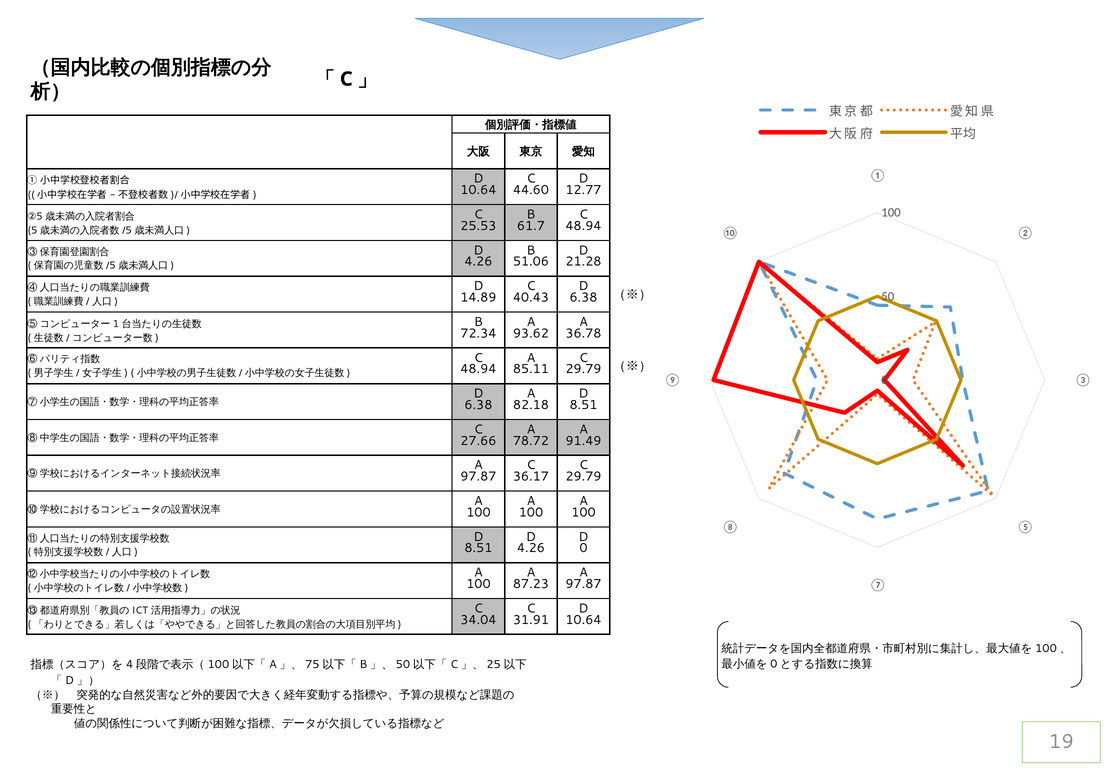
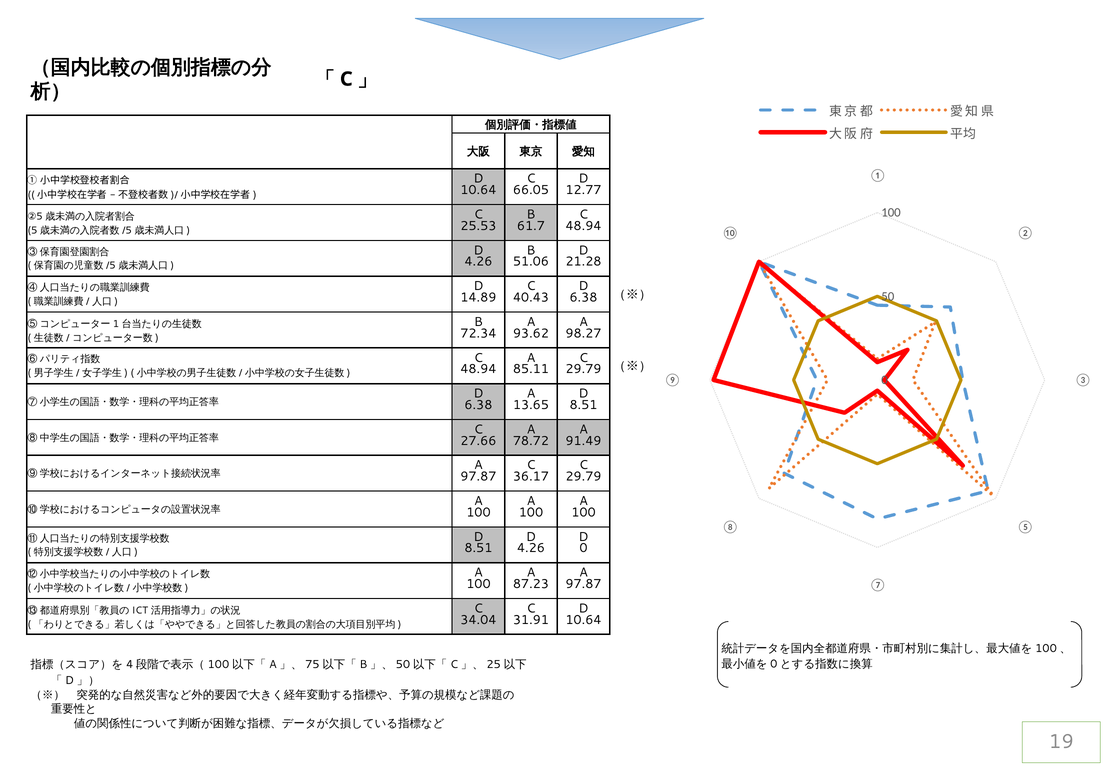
44.60: 44.60 -> 66.05 (531, 190)
36.78: 36.78 -> 98.27 (583, 333)
82.18: 82.18 -> 13.65 (531, 405)
